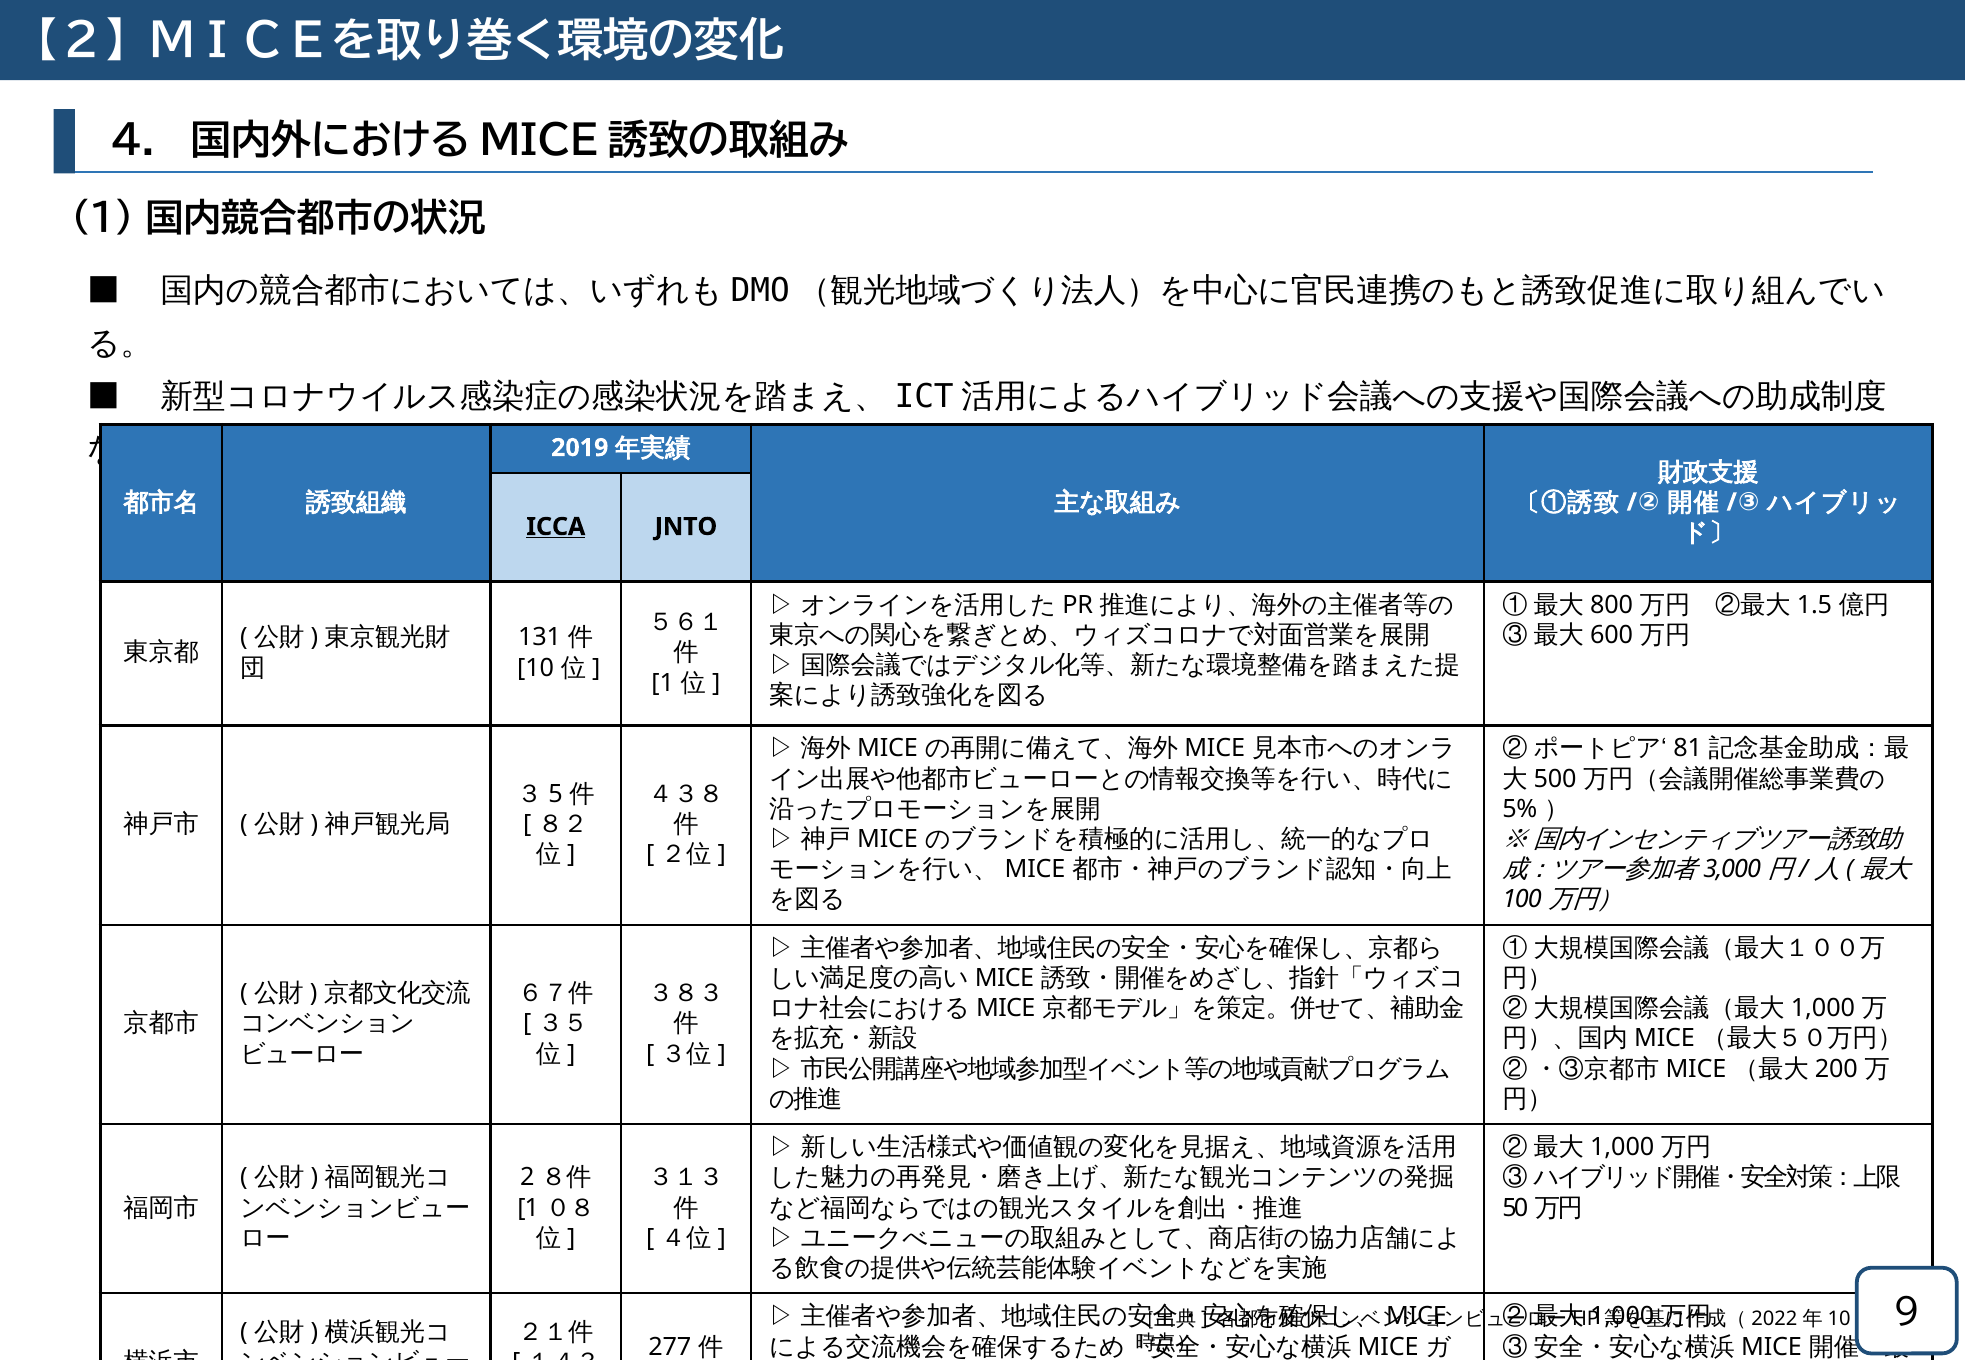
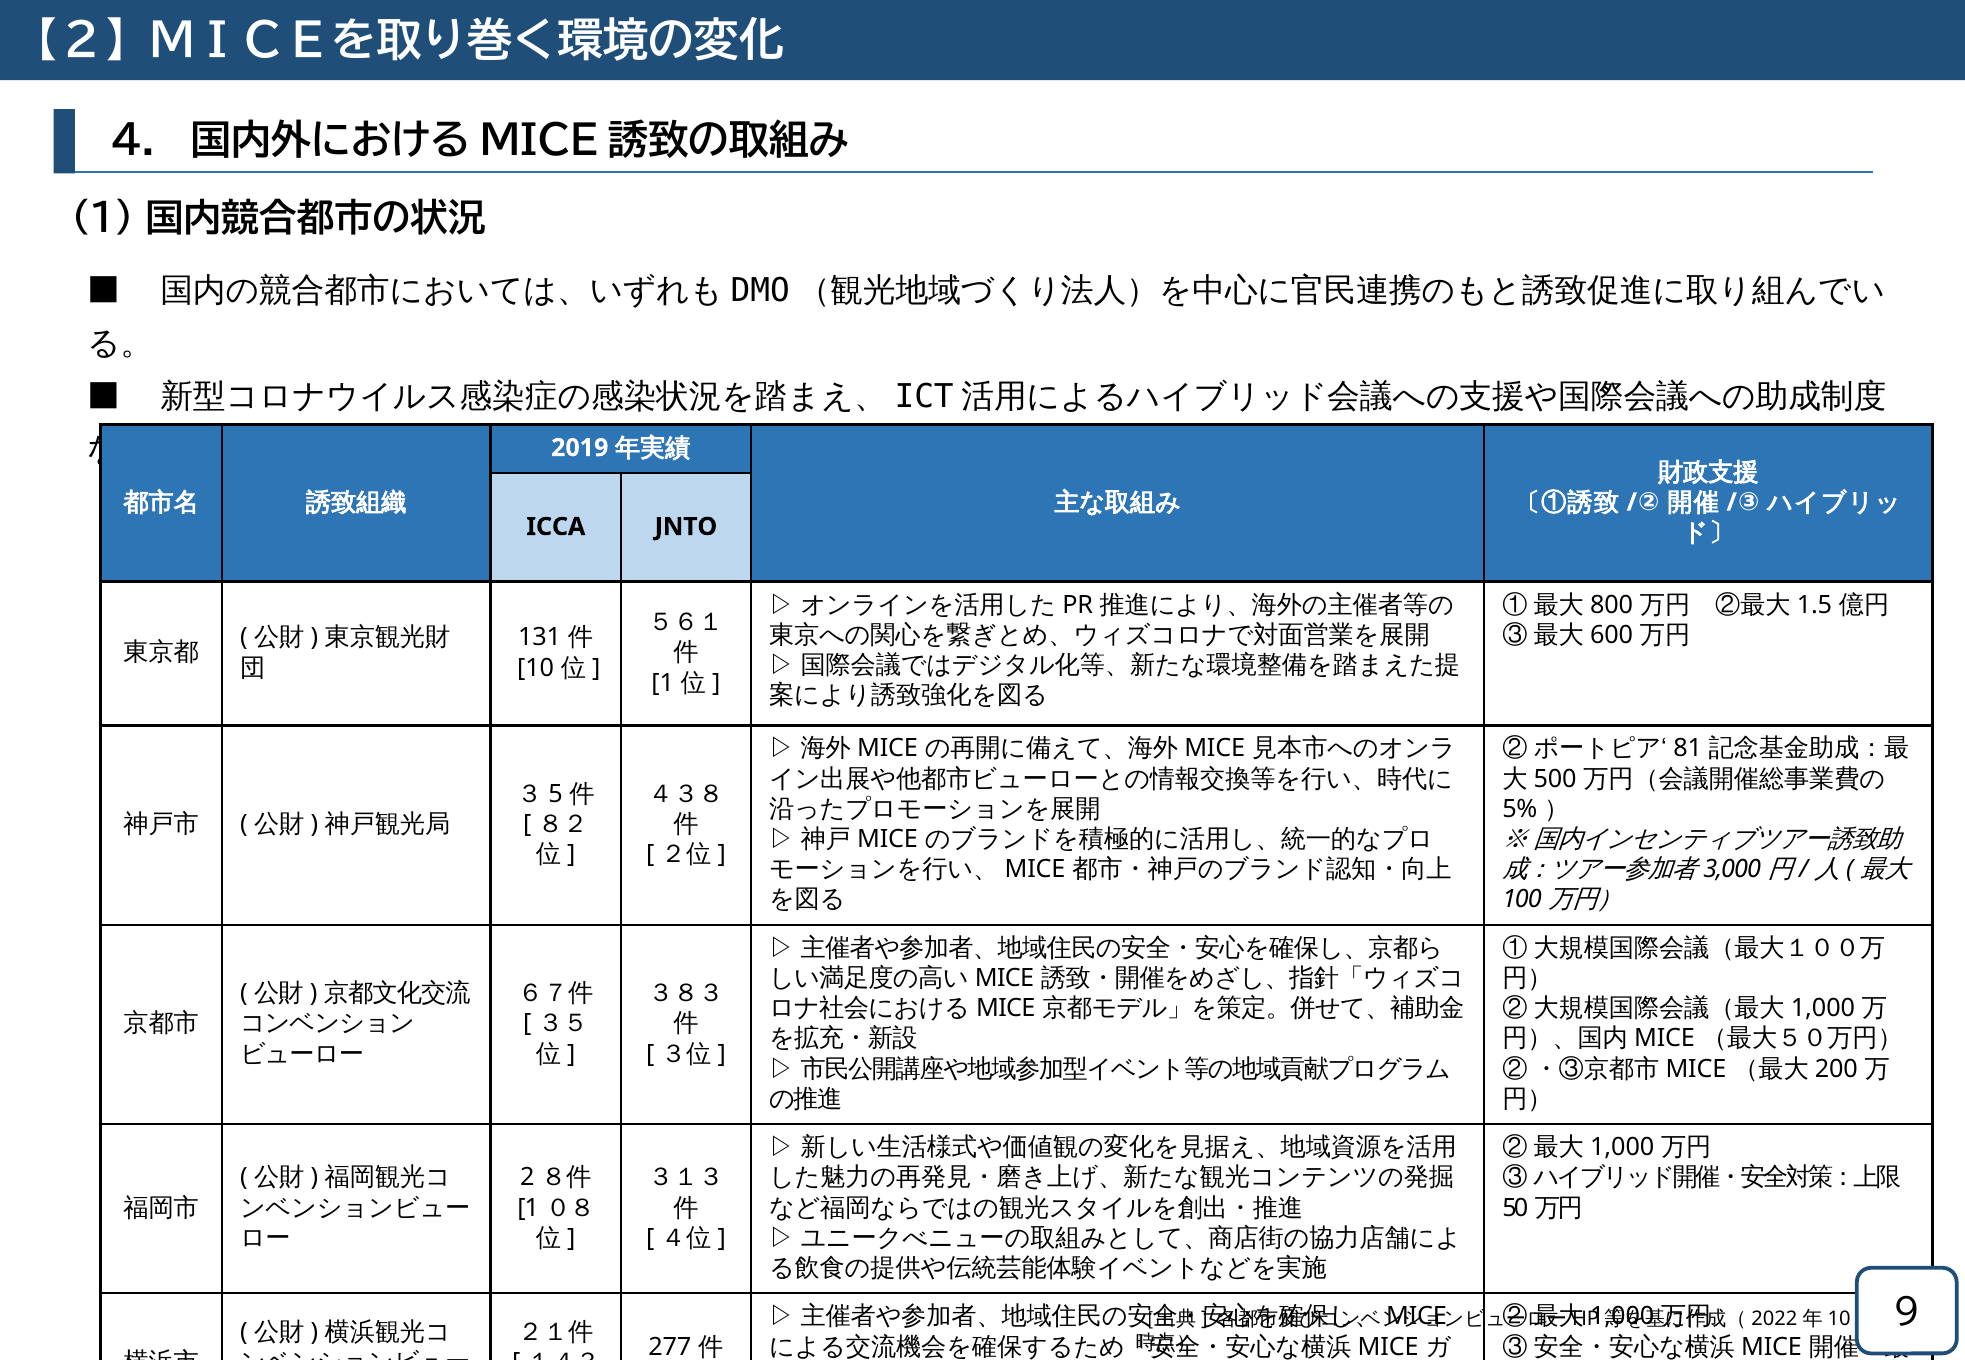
ICCA underline: present -> none (556, 527)
